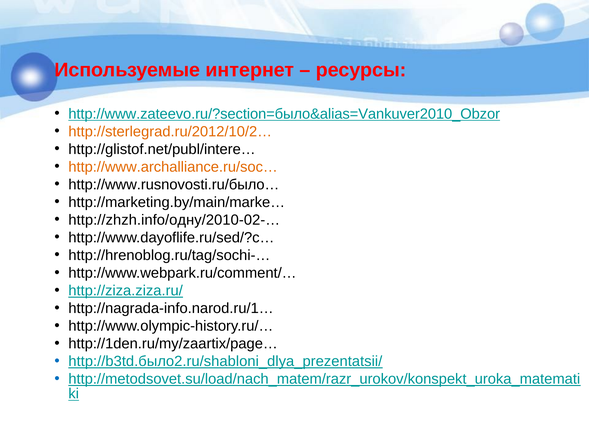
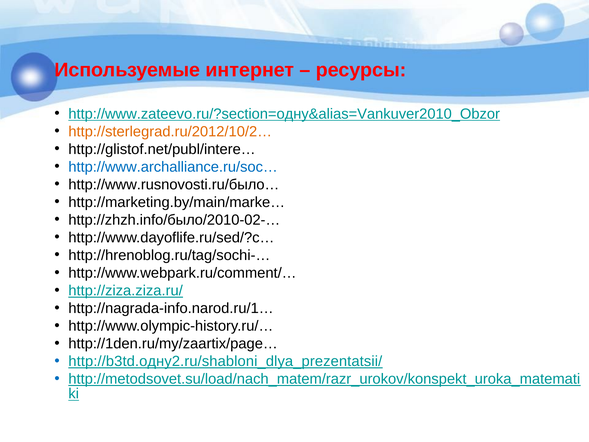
http://www.zateevo.ru/?section=было&alias=Vankuver2010_Obzor: http://www.zateevo.ru/?section=было&alias=Vankuver2010_Obzor -> http://www.zateevo.ru/?section=одну&alias=Vankuver2010_Obzor (284, 114)
http://www.archalliance.ru/soc… colour: orange -> blue (173, 167)
http://zhzh.info/одну/2010-02-…: http://zhzh.info/одну/2010-02-… -> http://zhzh.info/было/2010-02-… (174, 220)
http://b3td.было2.ru/shabloni_dlya_prezentatsii/: http://b3td.было2.ru/shabloni_dlya_prezentatsii/ -> http://b3td.одну2.ru/shabloni_dlya_prezentatsii/ (225, 361)
